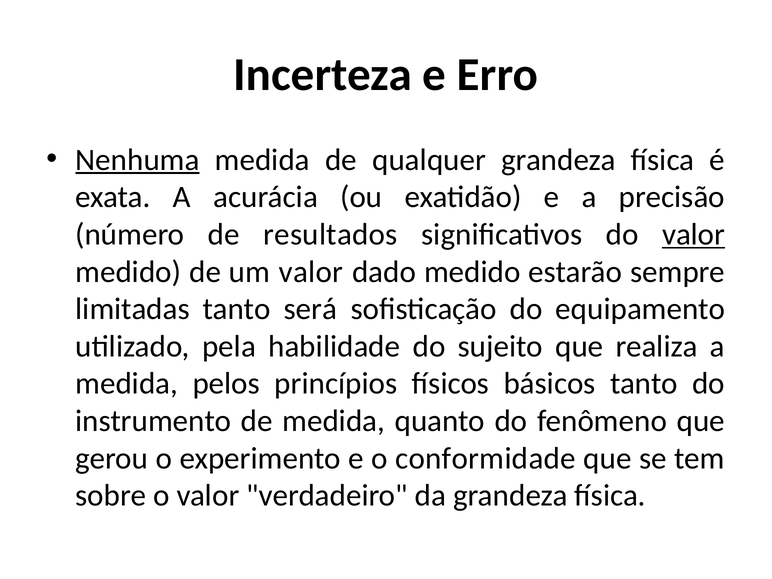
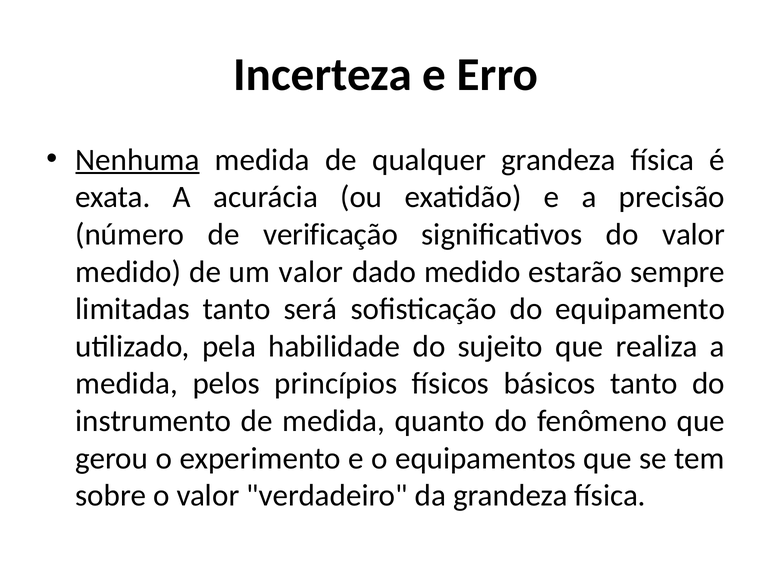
resultados: resultados -> verificação (331, 234)
valor underline: present -> none (694, 234)
conformidade: conformidade -> equipamentos (486, 458)
